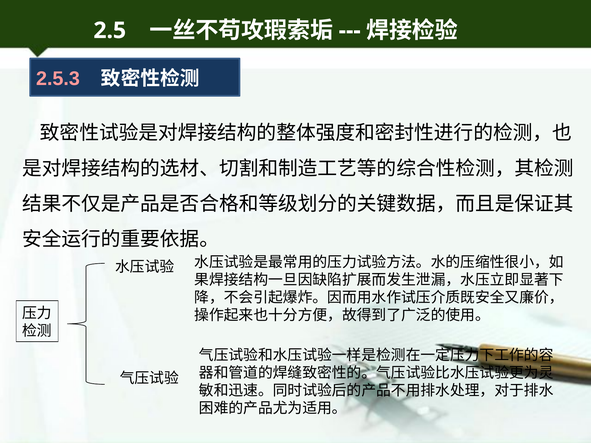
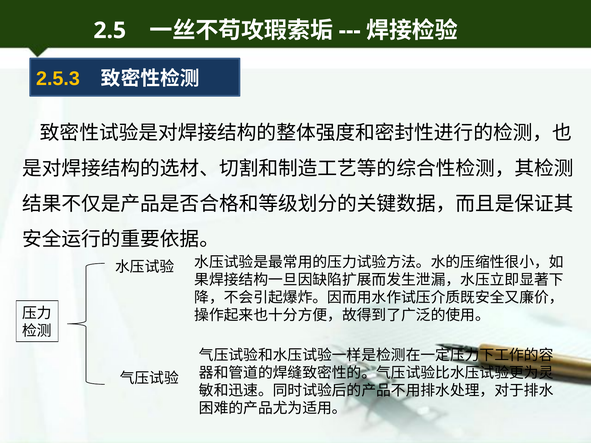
2.5.3 colour: pink -> yellow (58, 79)
